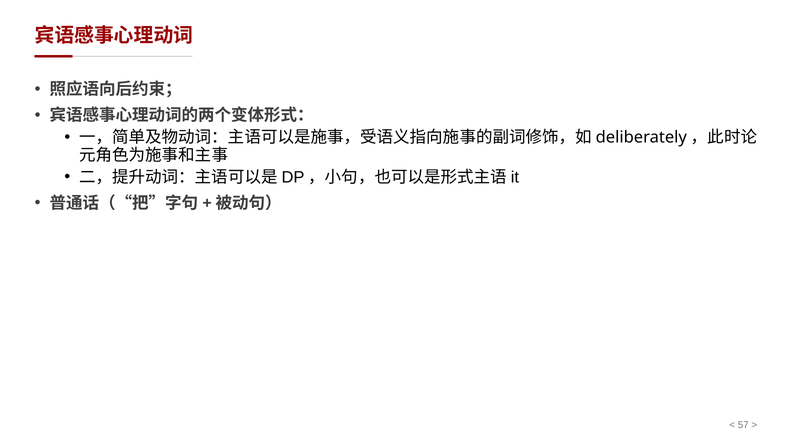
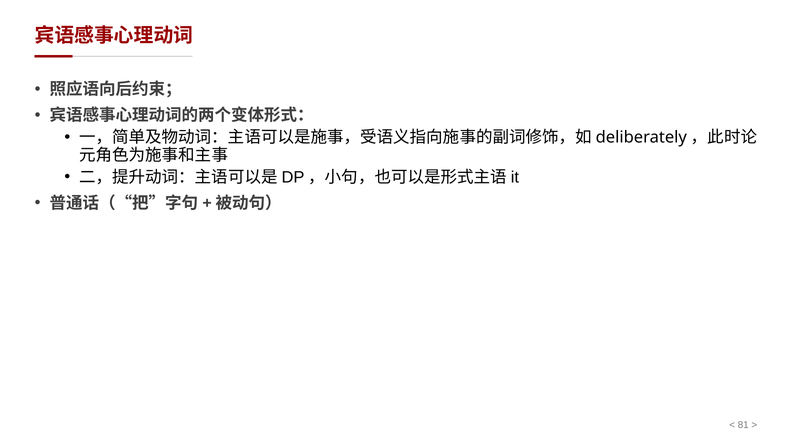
57: 57 -> 81 (743, 426)
